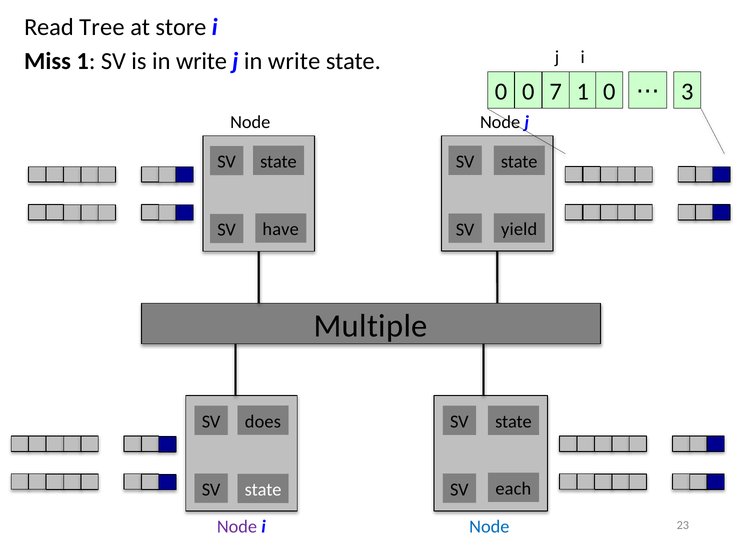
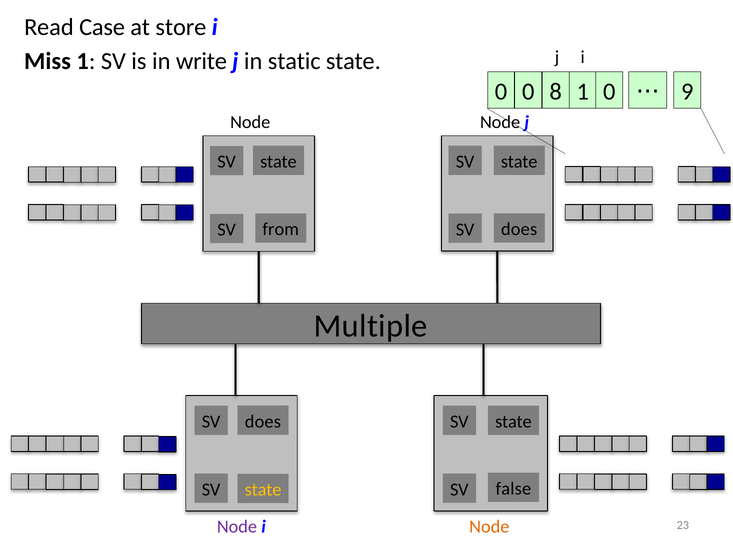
Tree: Tree -> Case (102, 27)
j in write: write -> static (294, 61)
7: 7 -> 8 (556, 92)
3: 3 -> 9 (687, 92)
yield: yield -> does (519, 229)
have: have -> from (281, 229)
state colour: white -> yellow (263, 490)
each: each -> false (513, 488)
Node colour: blue -> orange (489, 527)
